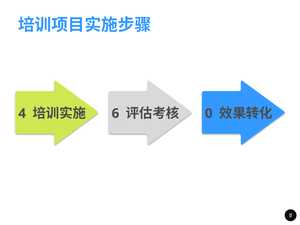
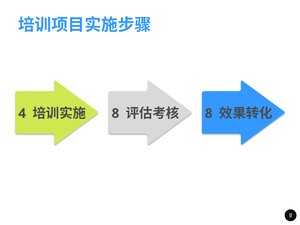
6: 6 -> 8 (115, 113)
0: 0 -> 8 (209, 113)
